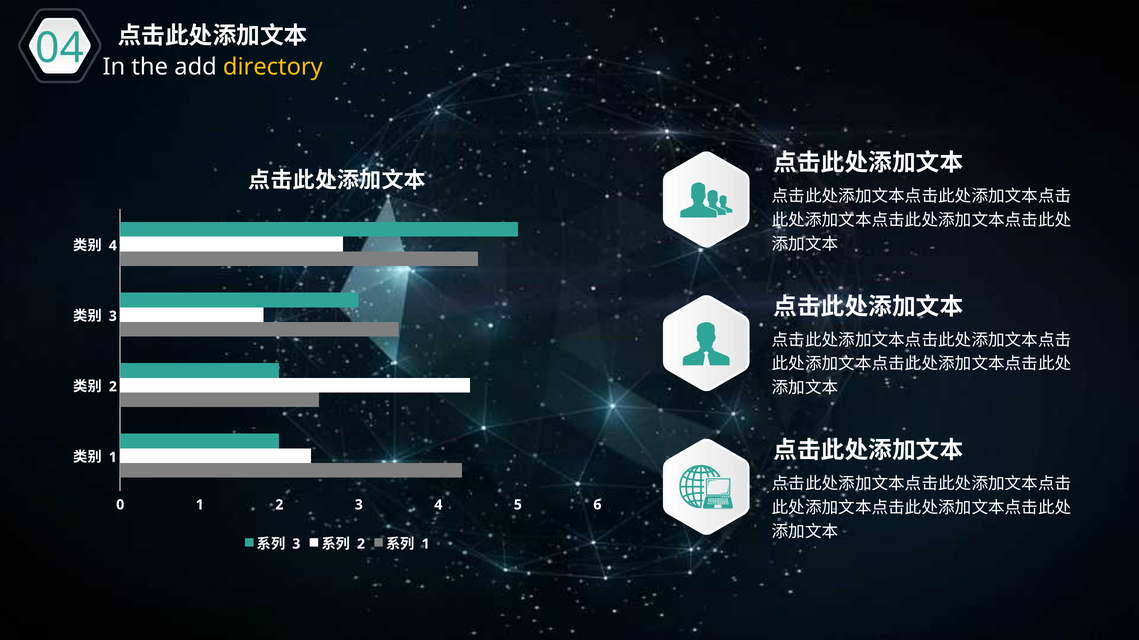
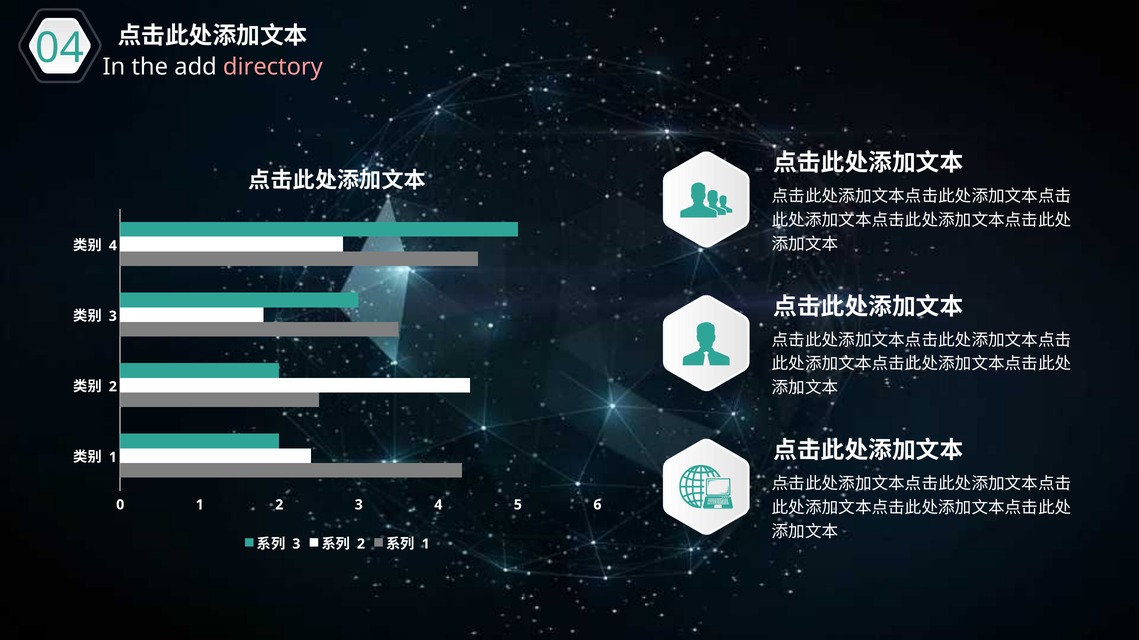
directory colour: yellow -> pink (273, 67)
